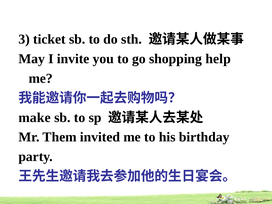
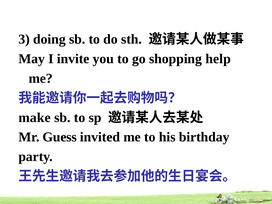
ticket: ticket -> doing (49, 39)
Them: Them -> Guess (60, 137)
